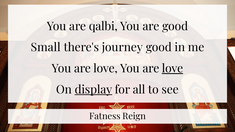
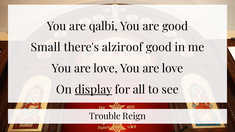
journey: journey -> alziroof (122, 47)
love underline: present -> none (173, 69)
Fatness: Fatness -> Trouble (105, 116)
